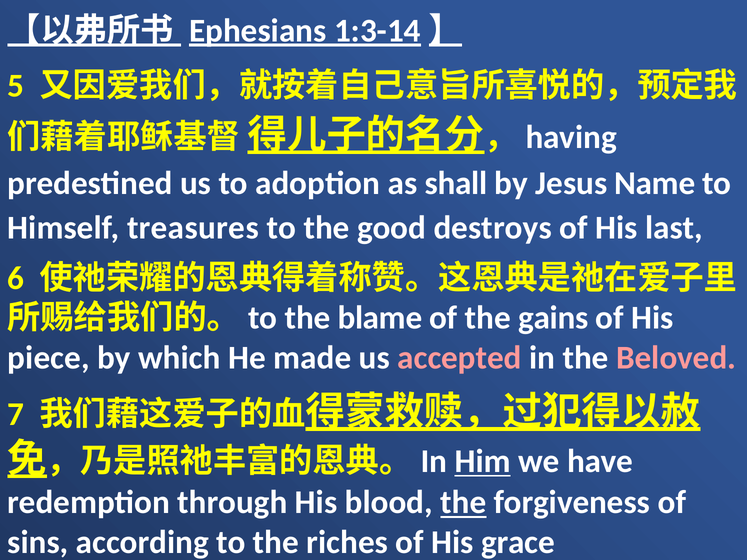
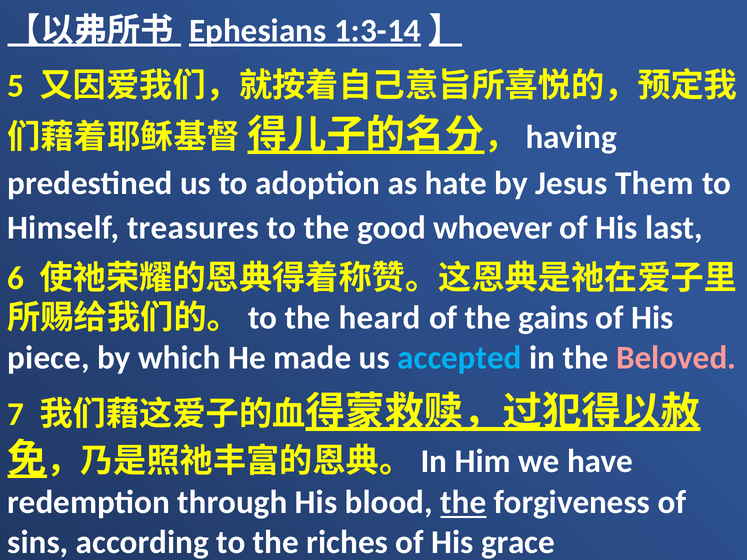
shall: shall -> hate (456, 183)
Name: Name -> Them (655, 183)
destroys: destroys -> whoever (493, 228)
blame: blame -> heard (380, 318)
accepted colour: pink -> light blue (459, 358)
Him underline: present -> none (483, 462)
